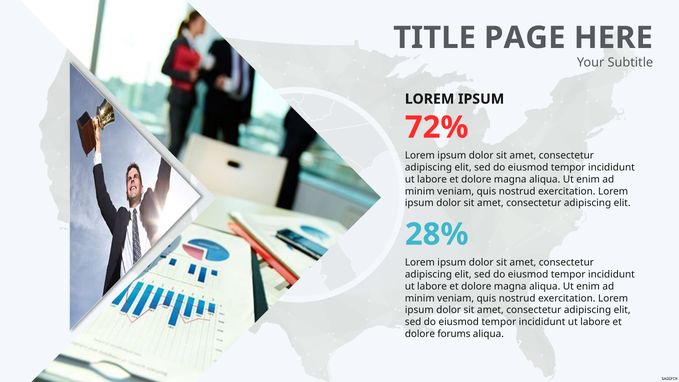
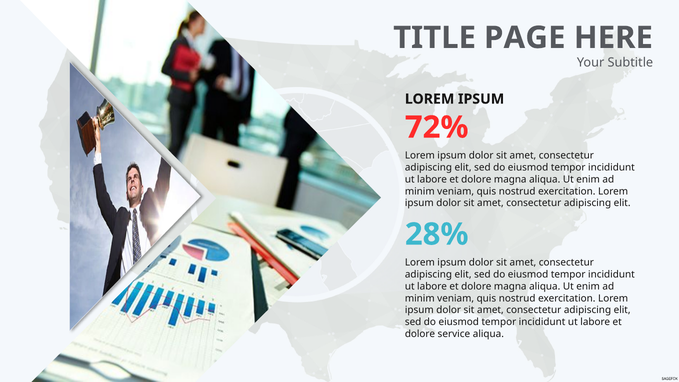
forums: forums -> service (454, 334)
